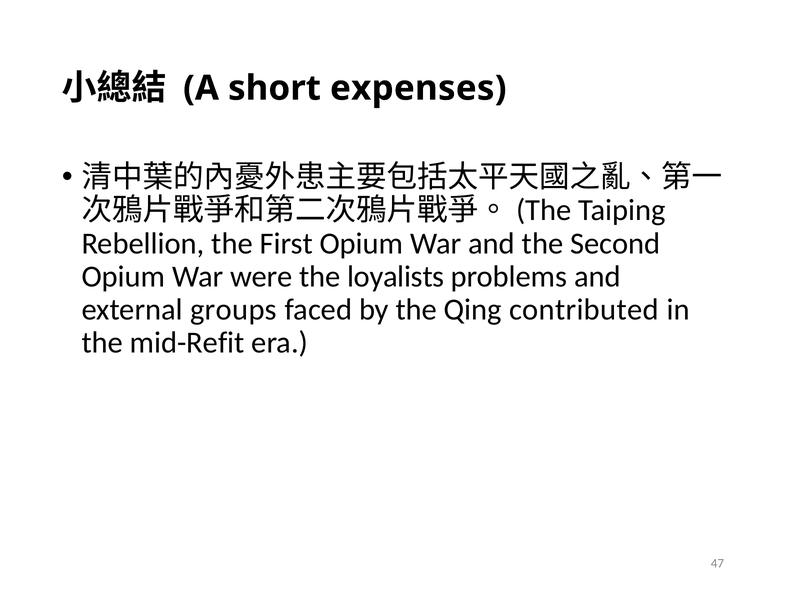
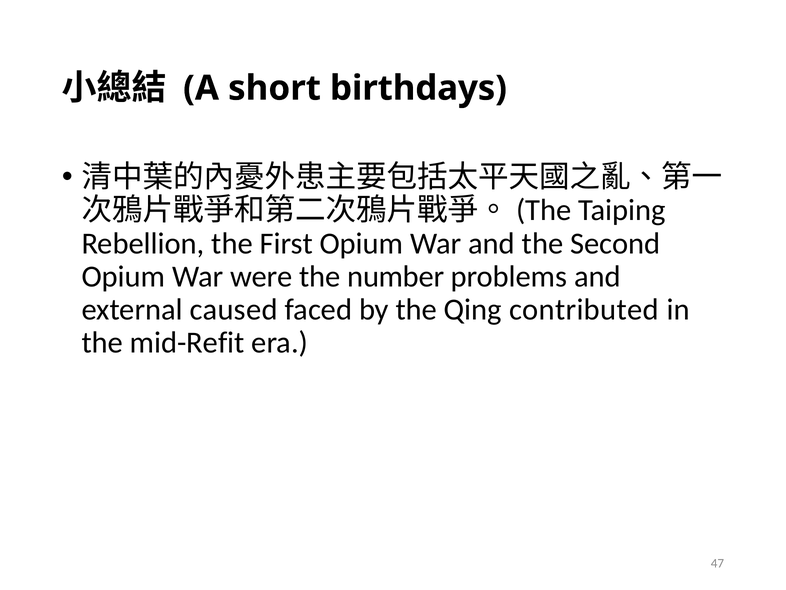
expenses: expenses -> birthdays (418, 88)
loyalists: loyalists -> number (396, 276)
groups: groups -> caused (234, 309)
